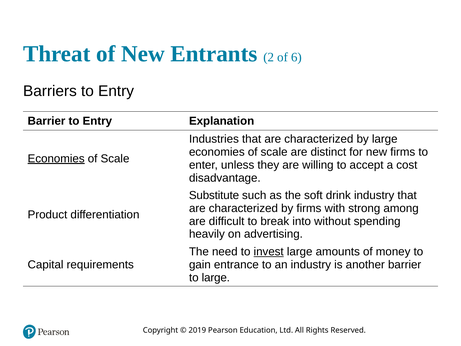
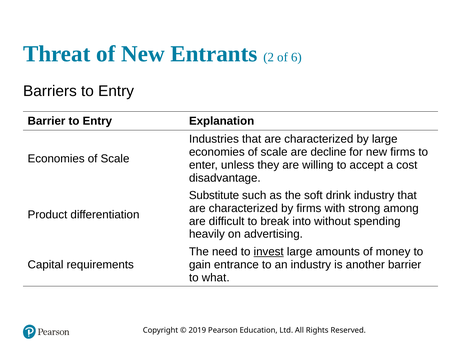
distinct: distinct -> decline (328, 152)
Economies underline: present -> none (56, 158)
to large: large -> what (216, 277)
